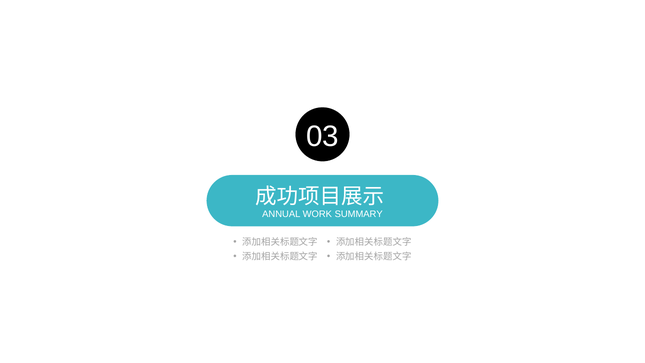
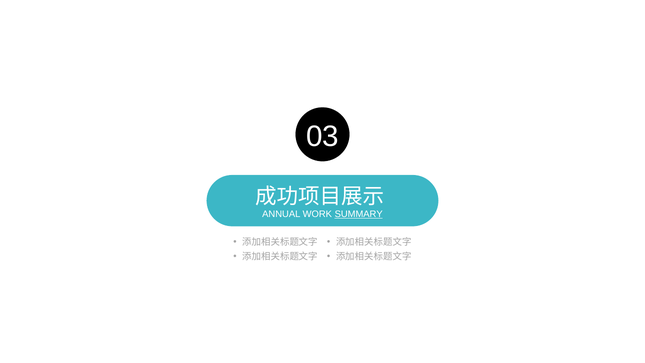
SUMMARY underline: none -> present (359, 214)
